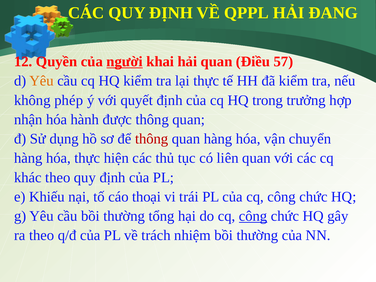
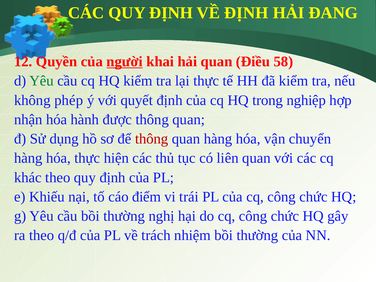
VỀ QPPL: QPPL -> ĐỊNH (246, 13)
57: 57 -> 58 (283, 62)
Yêu colour: orange -> green (41, 81)
trưởng: trưởng -> nghiệp (306, 100)
thoại: thoại -> điểm (147, 197)
tổng: tổng -> nghị (162, 216)
công underline: present -> none (253, 216)
